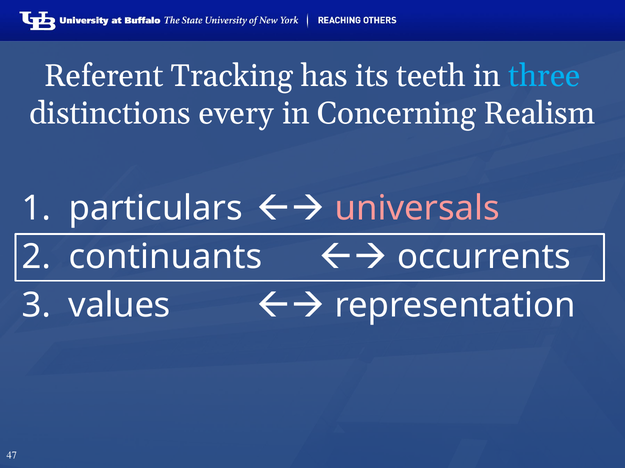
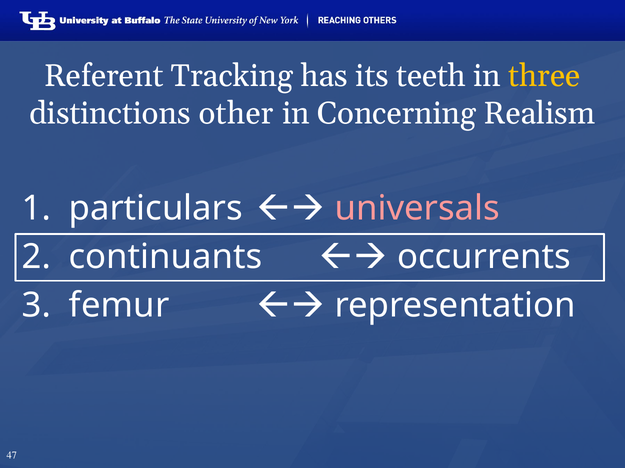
three colour: light blue -> yellow (544, 76)
every: every -> other (236, 114)
values: values -> femur (119, 306)
